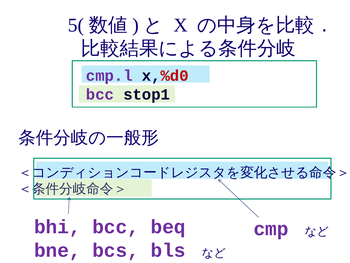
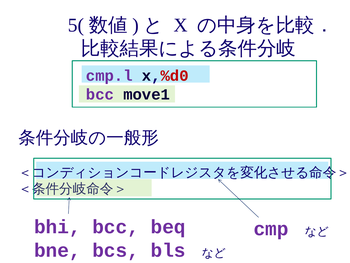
stop1: stop1 -> move1 (147, 94)
